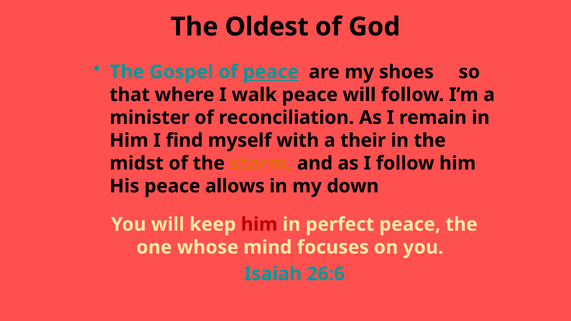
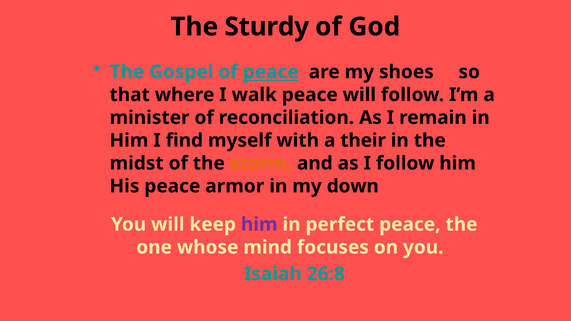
Oldest: Oldest -> Sturdy (267, 27)
allows: allows -> armor (235, 186)
him colour: red -> purple (259, 225)
26:6: 26:6 -> 26:8 (326, 274)
